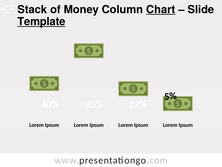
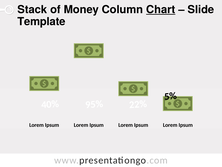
Template underline: present -> none (41, 22)
